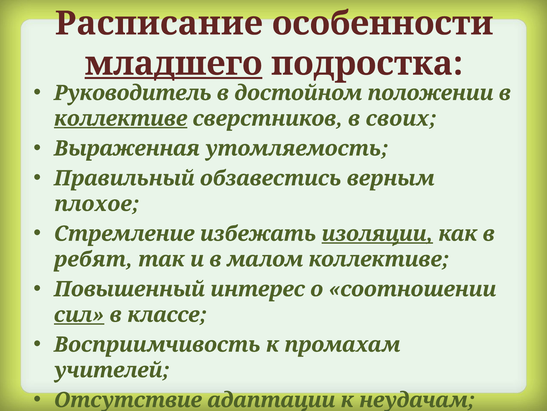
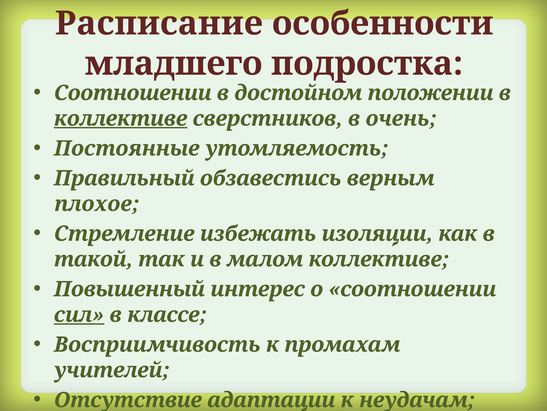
младшего underline: present -> none (174, 64)
Руководитель: Руководитель -> Соотношении (133, 93)
своих: своих -> очень (401, 118)
Выраженная: Выраженная -> Постоянные (127, 148)
изоляции underline: present -> none (377, 233)
ребят: ребят -> такой (93, 259)
